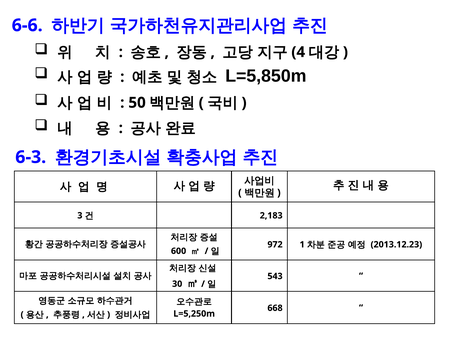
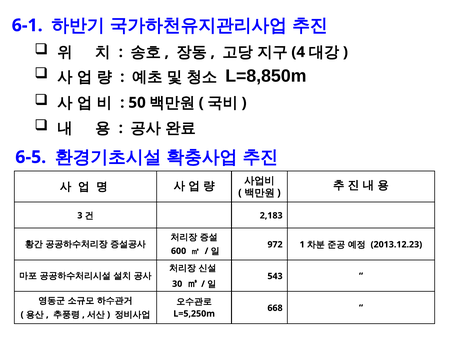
6-6: 6-6 -> 6-1 (27, 25)
L=5,850m: L=5,850m -> L=8,850m (266, 76)
6-3: 6-3 -> 6-5 (31, 157)
